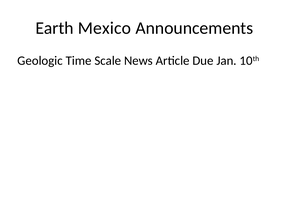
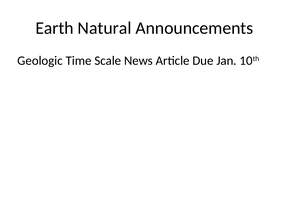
Mexico: Mexico -> Natural (105, 28)
